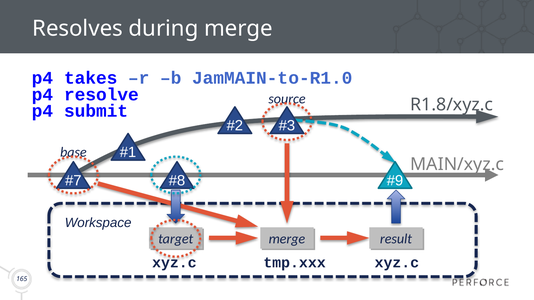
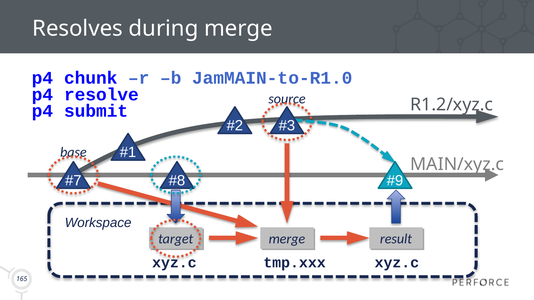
takes: takes -> chunk (91, 78)
R1.8/xyz.c: R1.8/xyz.c -> R1.2/xyz.c (452, 105)
